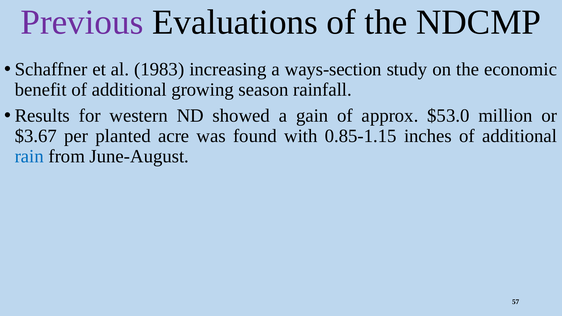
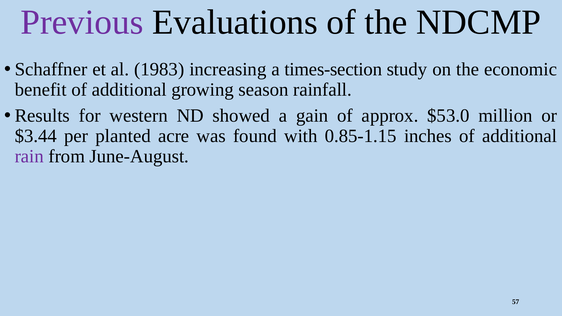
ways-section: ways-section -> times-section (333, 69)
$3.67: $3.67 -> $3.44 (36, 136)
rain colour: blue -> purple (29, 156)
